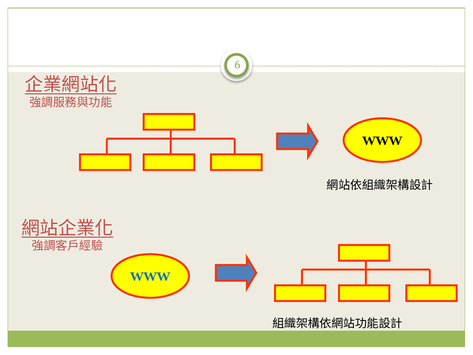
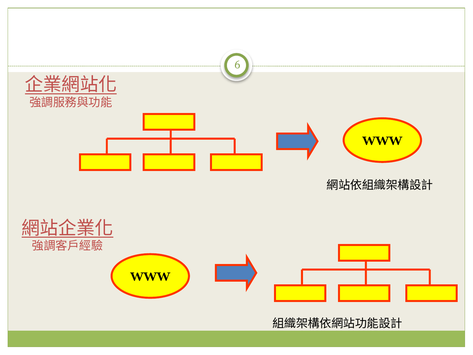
WWW colour: blue -> black (150, 277)
